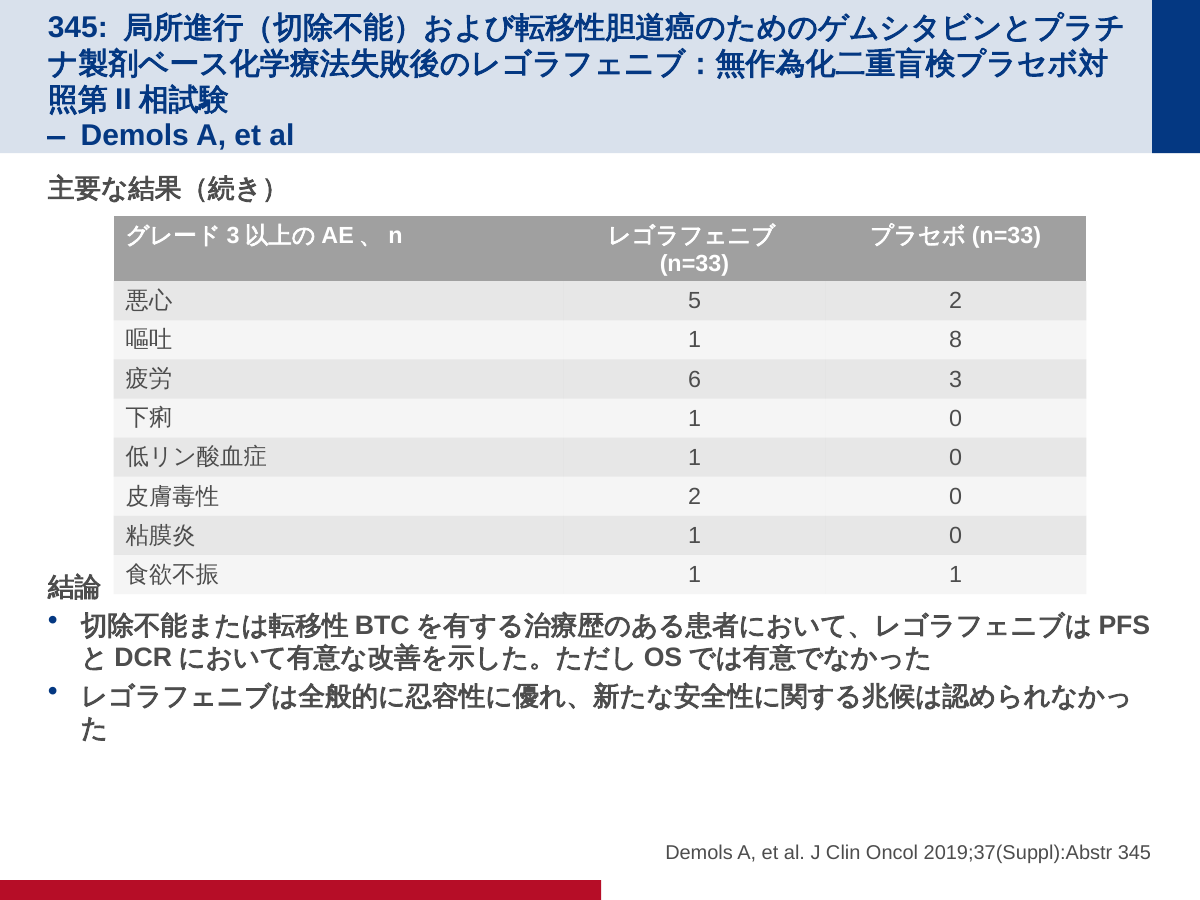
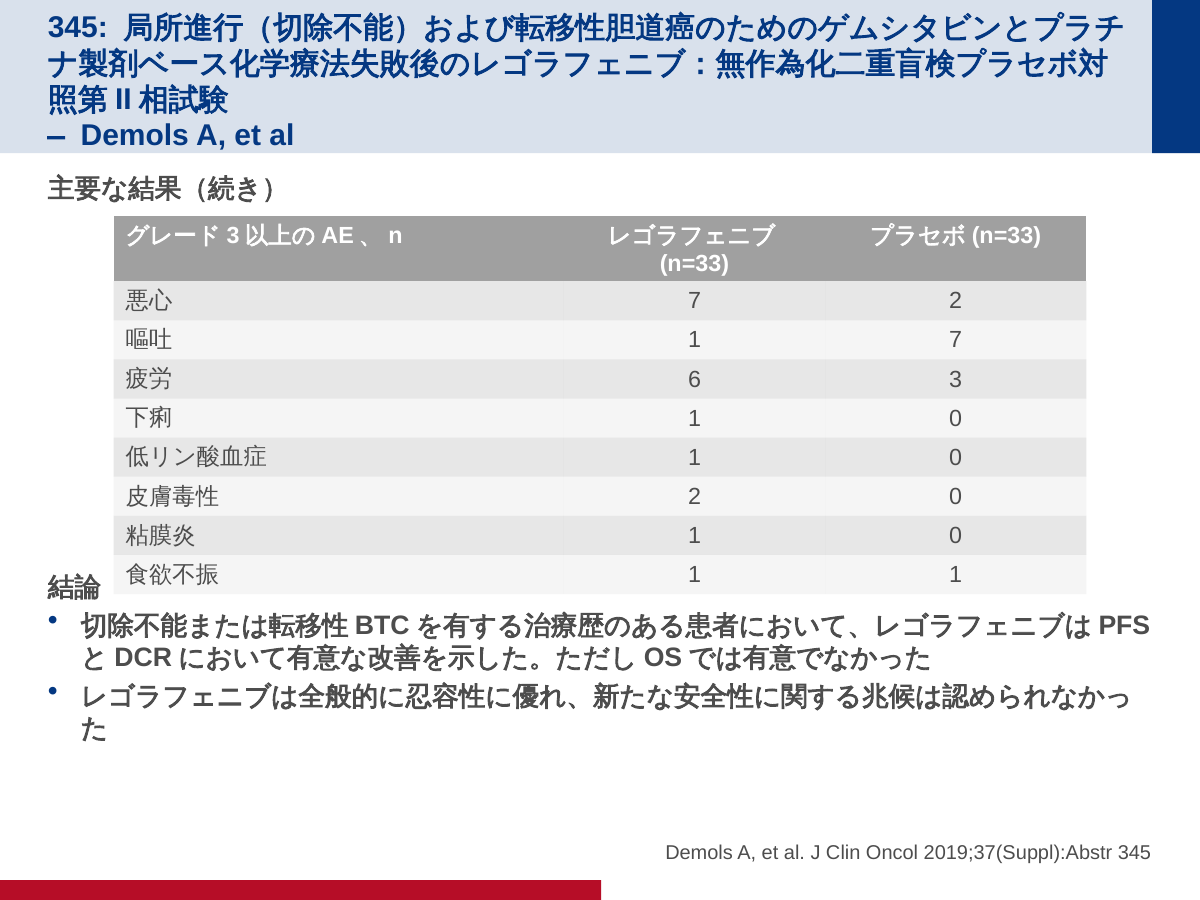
5: 5 -> 7 (695, 301)
1 8: 8 -> 7 (956, 340)
